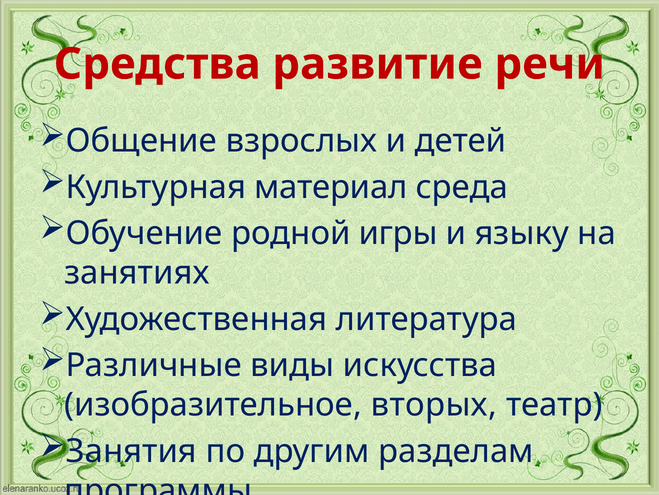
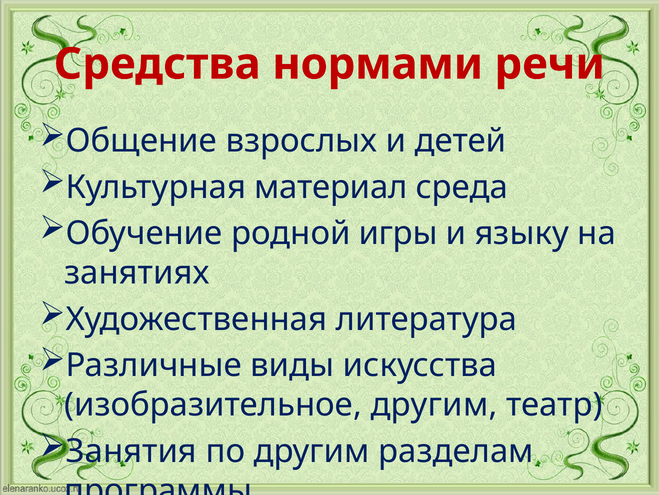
развитие: развитие -> нормами (378, 64)
изобразительное вторых: вторых -> другим (434, 404)
